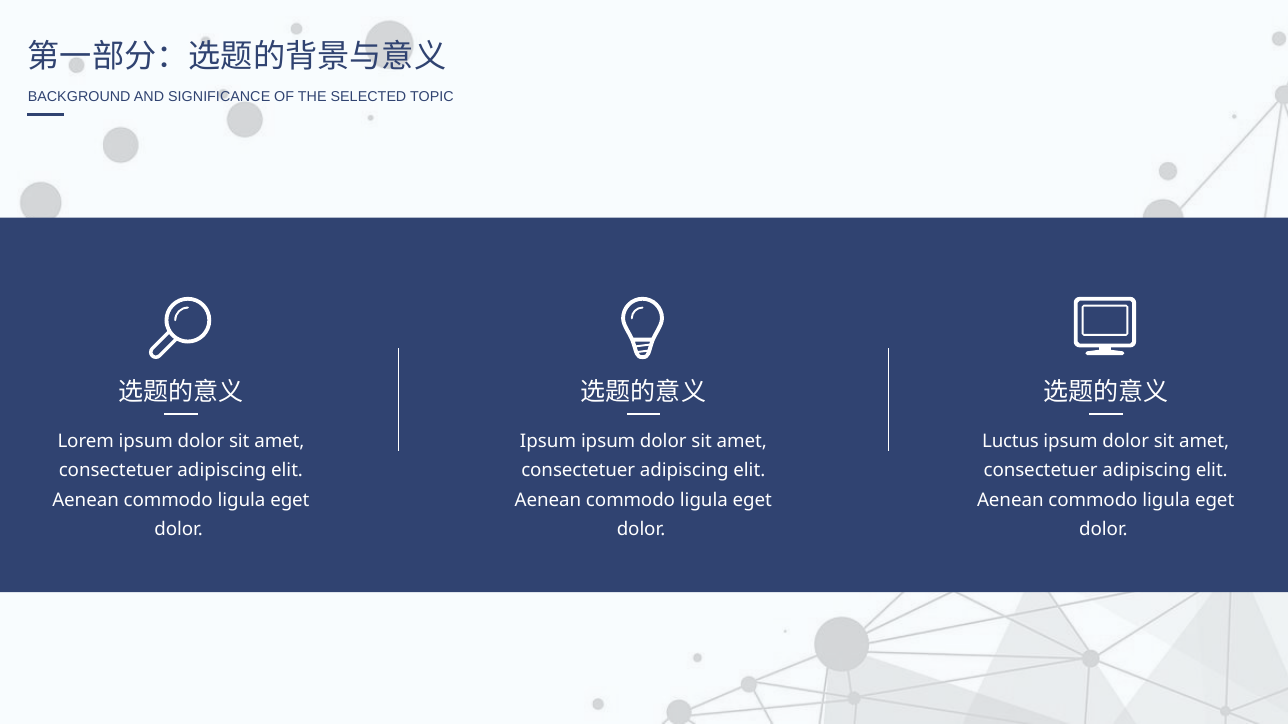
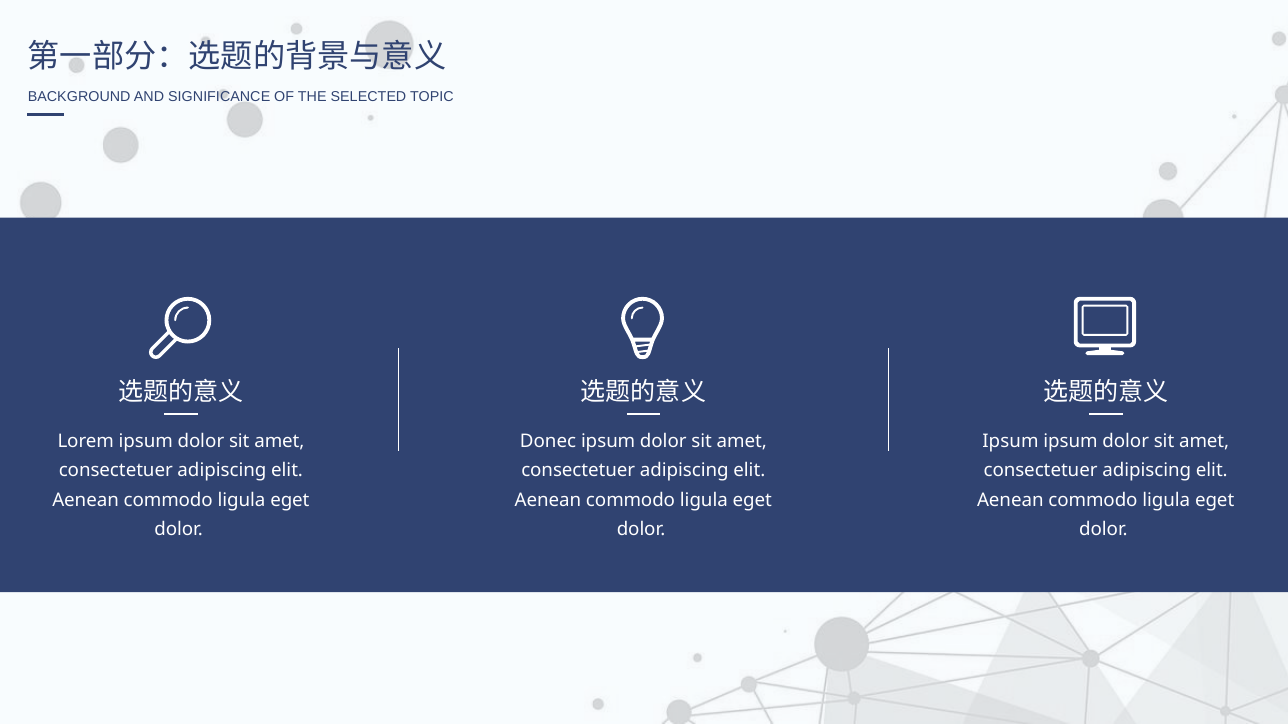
Ipsum: Ipsum -> Donec (548, 442)
Luctus: Luctus -> Ipsum (1010, 442)
